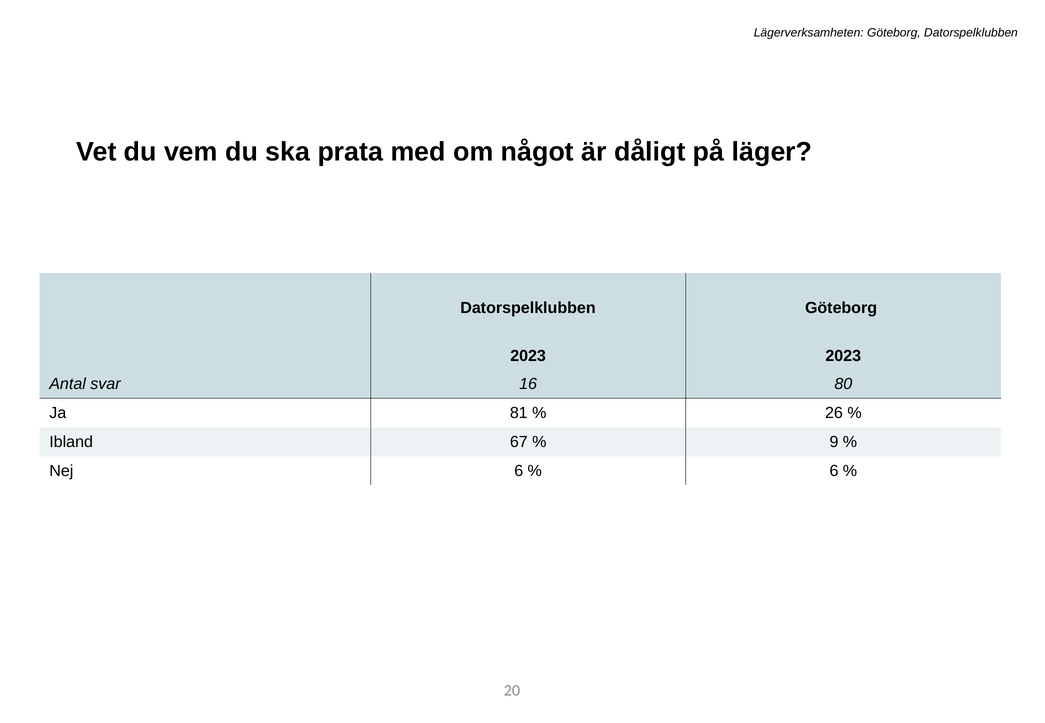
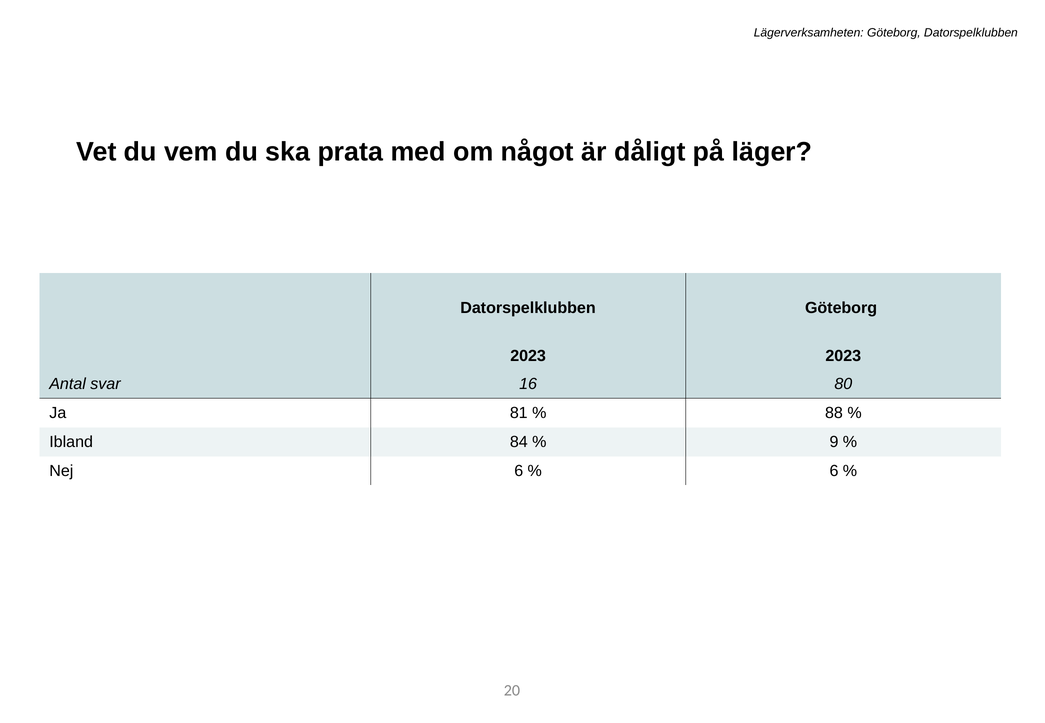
26: 26 -> 88 (834, 413)
67: 67 -> 84 (519, 442)
